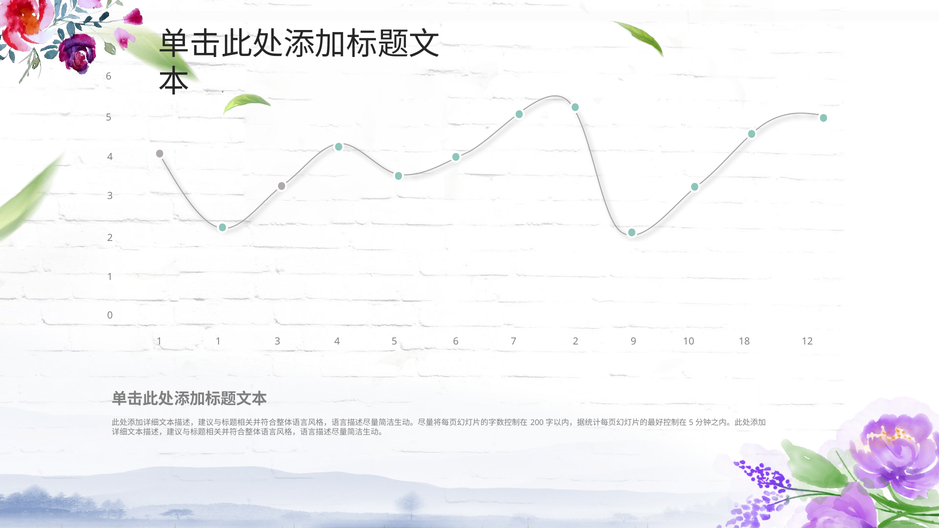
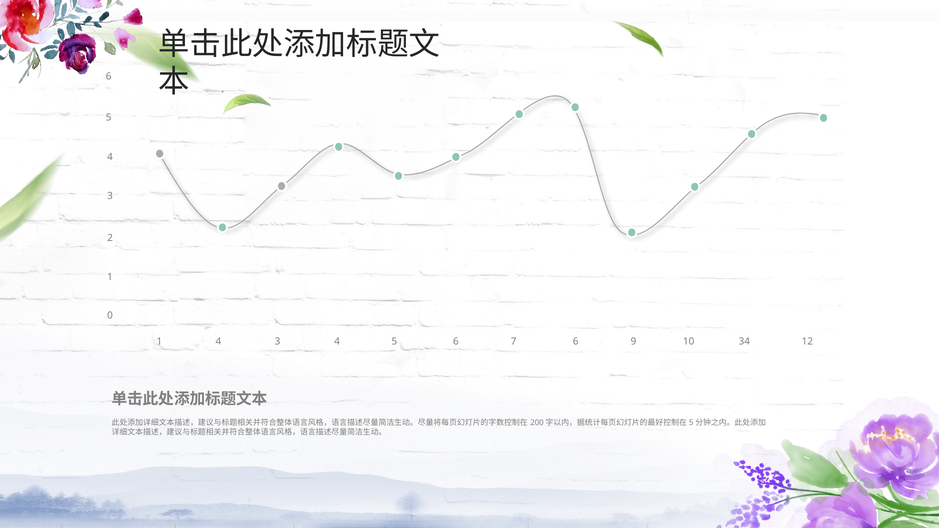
1 1: 1 -> 4 (218, 341)
7 2: 2 -> 6 (576, 341)
18: 18 -> 34 (744, 341)
